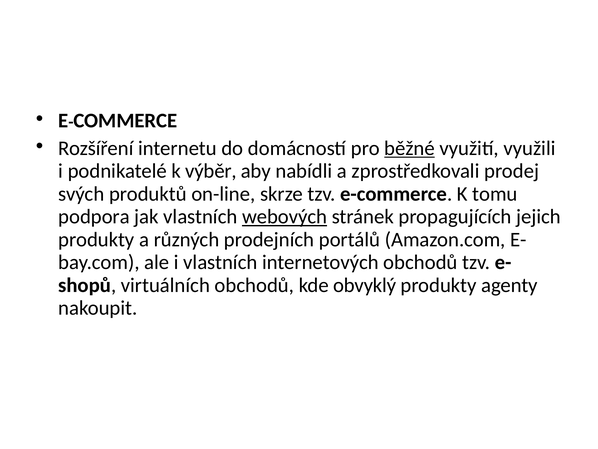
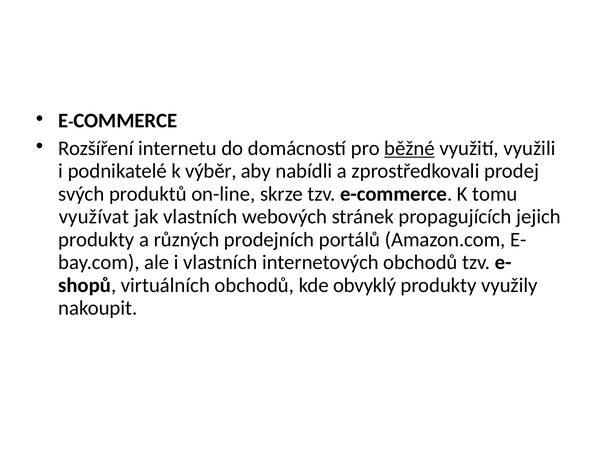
podpora: podpora -> využívat (94, 216)
webových underline: present -> none (285, 216)
agenty: agenty -> využily (509, 285)
